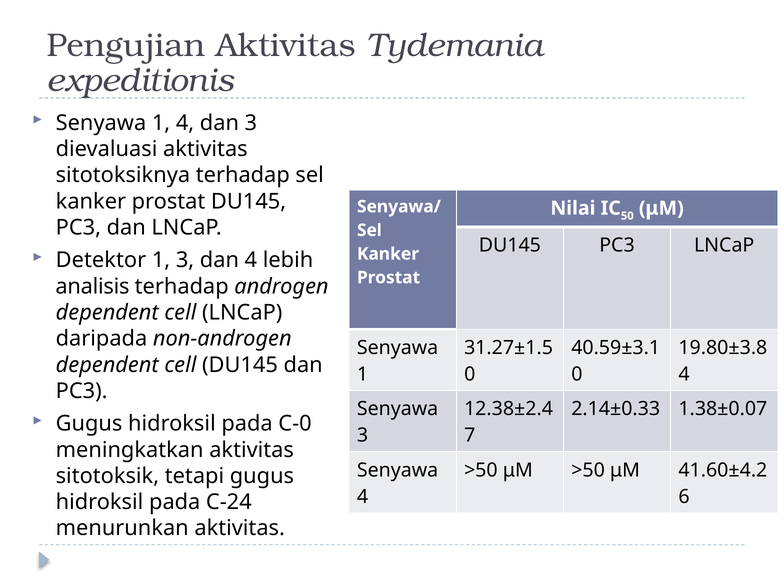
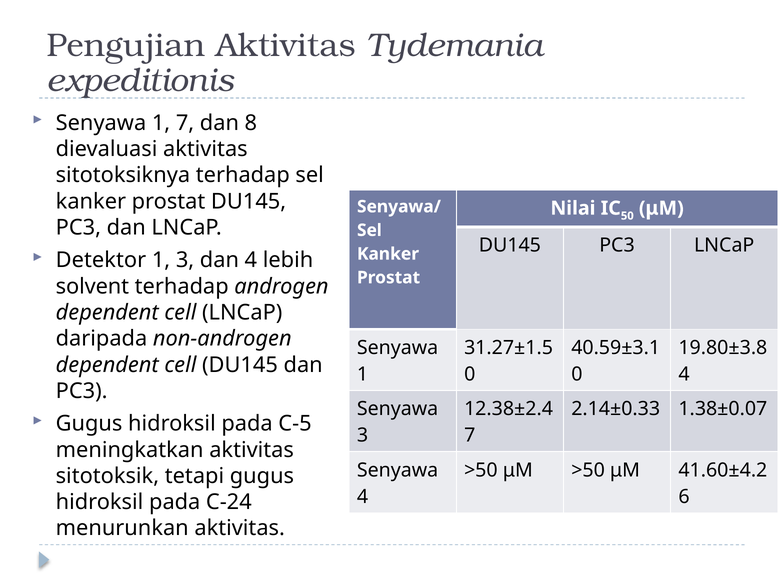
1 4: 4 -> 7 (185, 123)
dan 3: 3 -> 8 (251, 123)
analisis: analisis -> solvent (92, 286)
C-0: C-0 -> C-5 (295, 424)
